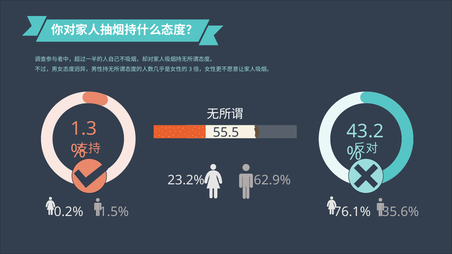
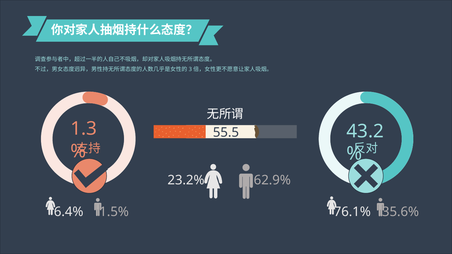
0.2%: 0.2% -> 6.4% (69, 212)
